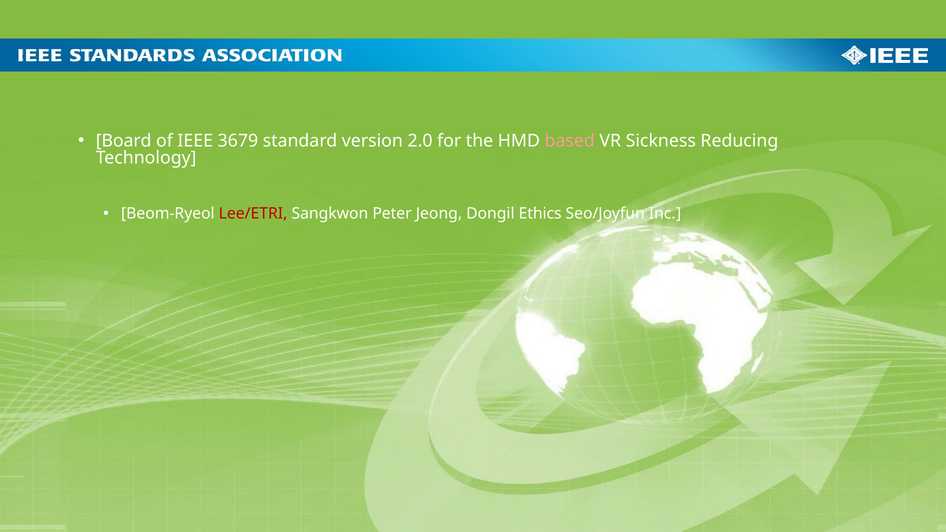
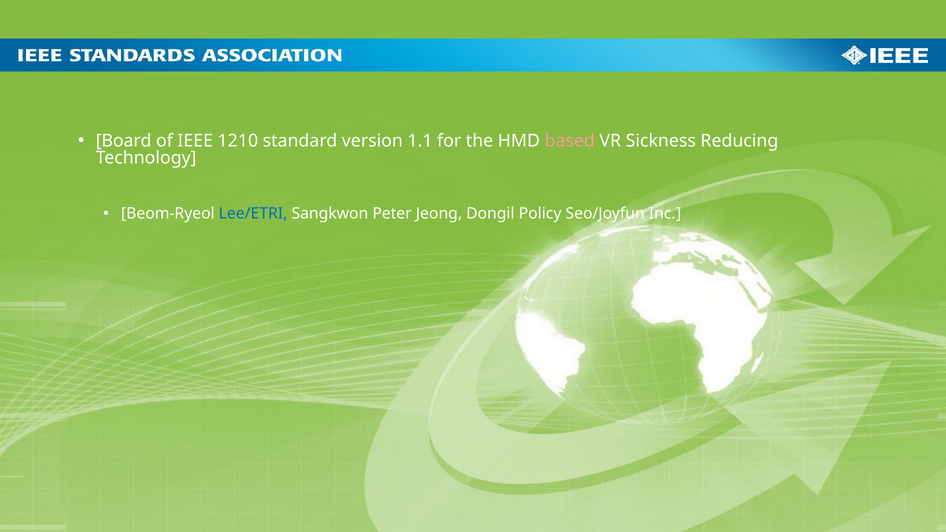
3679: 3679 -> 1210 (238, 141)
2.0: 2.0 -> 1.1 (420, 141)
Lee/ETRI colour: red -> blue (253, 214)
Ethics: Ethics -> Policy (540, 214)
